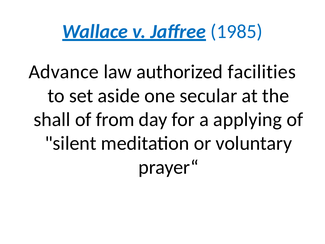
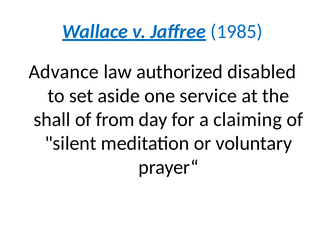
facilities: facilities -> disabled (262, 72)
secular: secular -> service (208, 96)
applying: applying -> claiming (248, 119)
